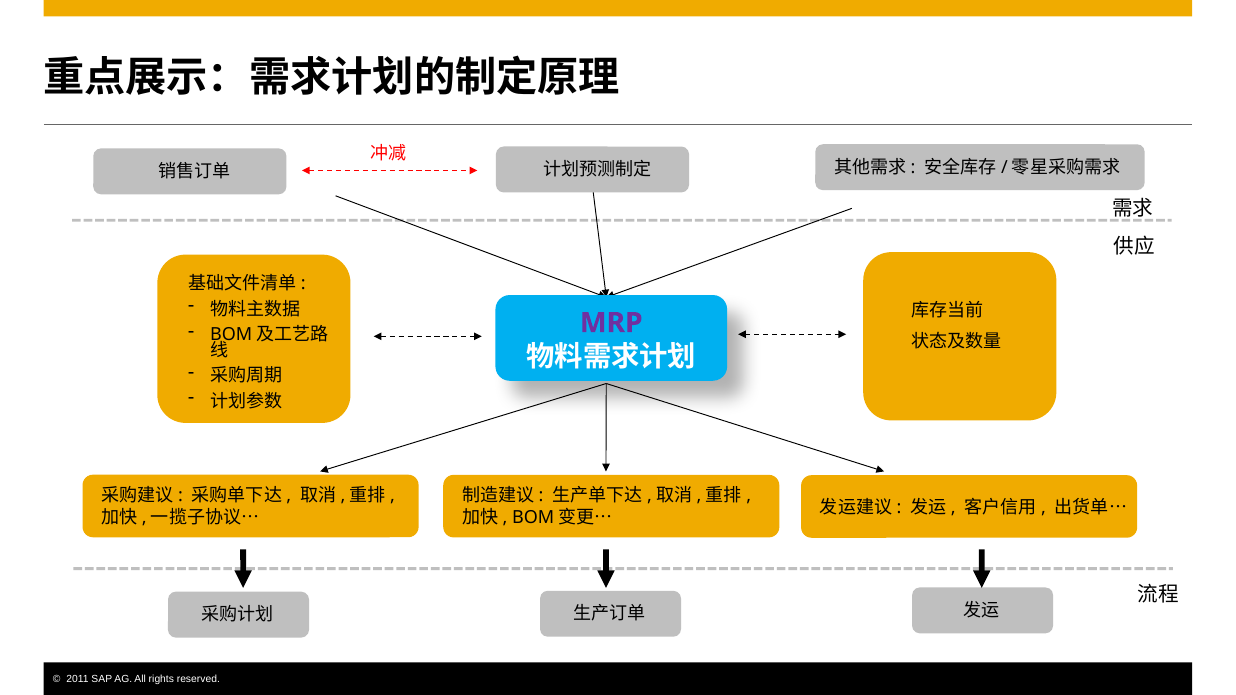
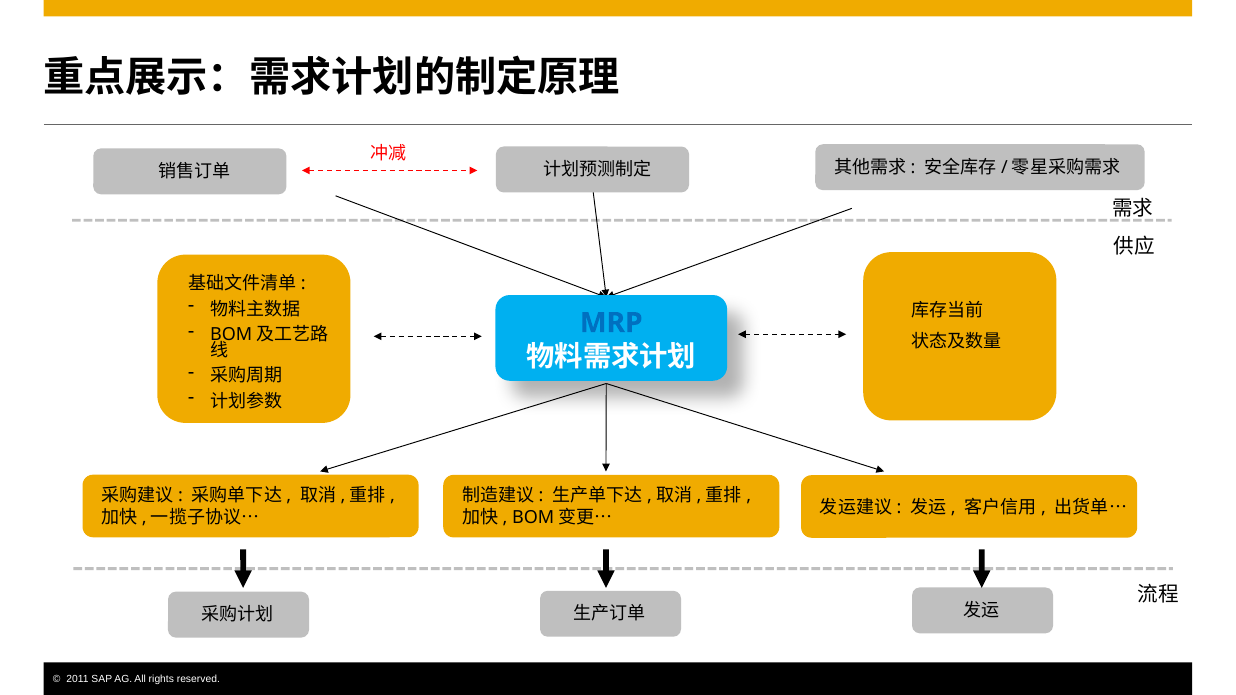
MRP colour: purple -> blue (611, 323)
